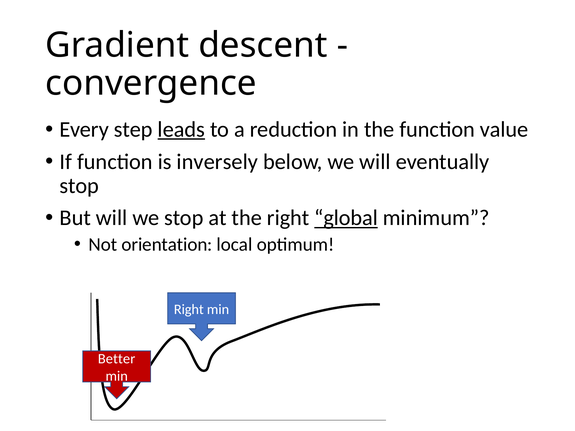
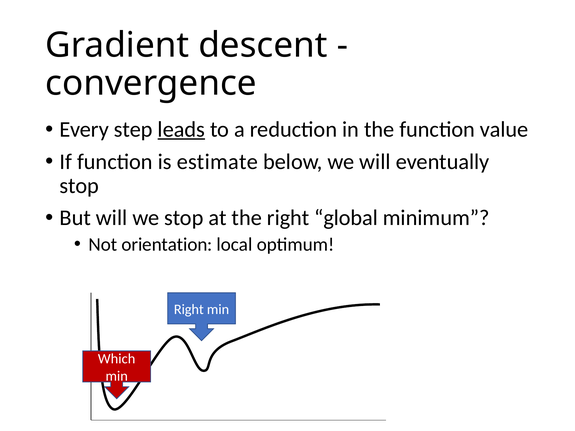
inversely: inversely -> estimate (217, 162)
global underline: present -> none (346, 218)
Better: Better -> Which (117, 359)
